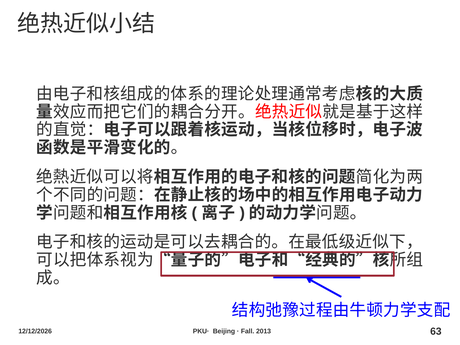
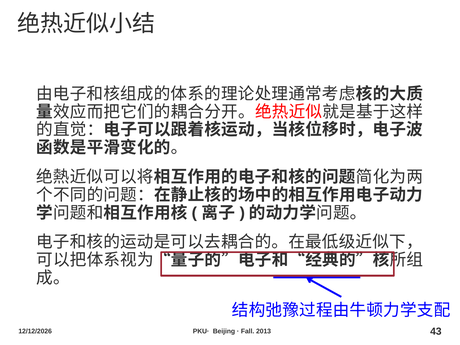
63: 63 -> 43 (436, 331)
